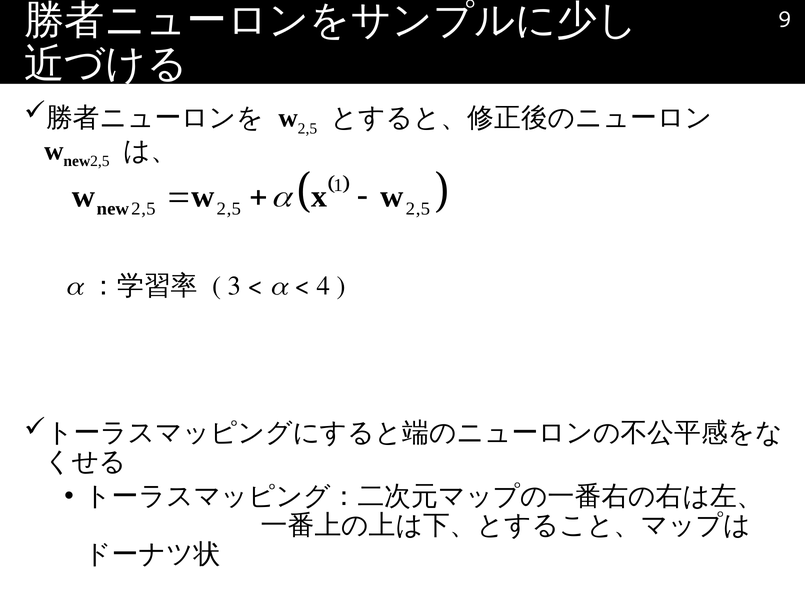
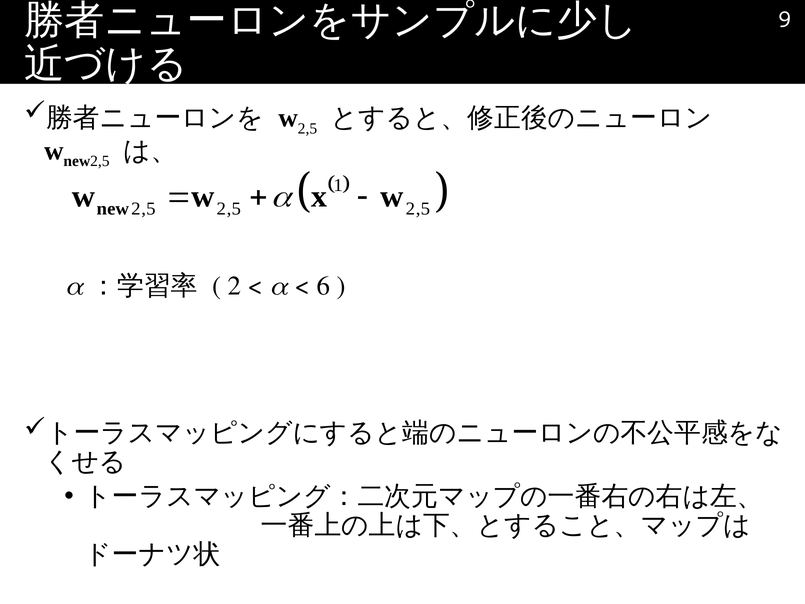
3: 3 -> 2 (234, 286)
4: 4 -> 6 (323, 286)
